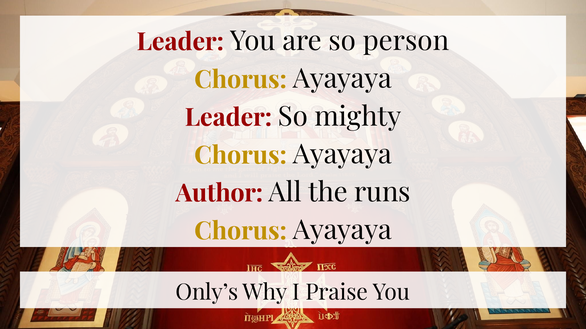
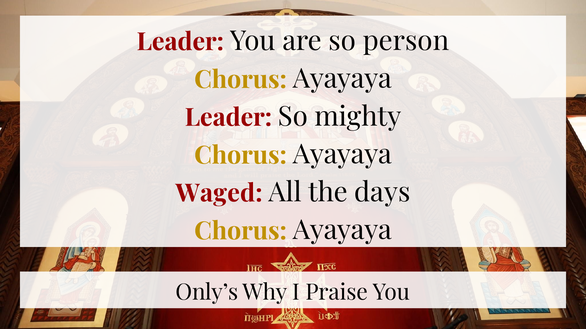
Author: Author -> Waged (219, 194)
runs: runs -> days (382, 193)
